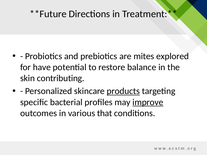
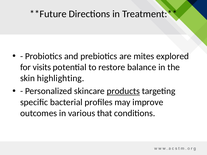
have: have -> visits (42, 67)
contributing: contributing -> highlighting (61, 78)
improve underline: present -> none (148, 102)
